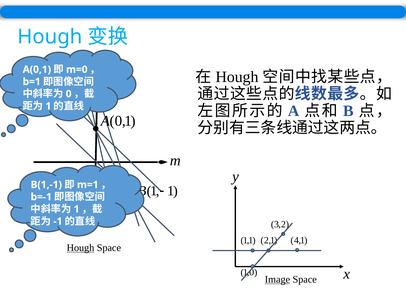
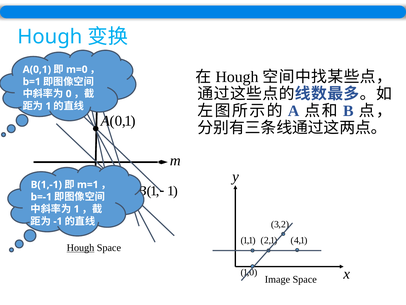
Image underline: present -> none (277, 279)
